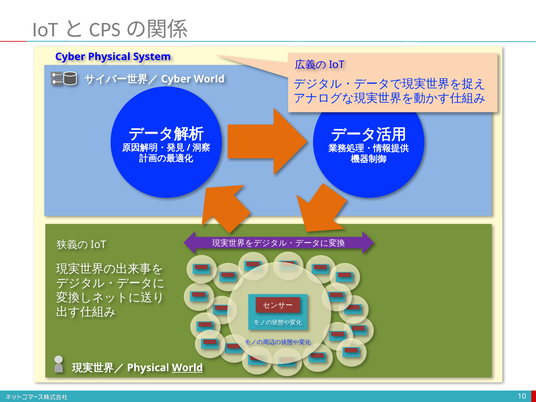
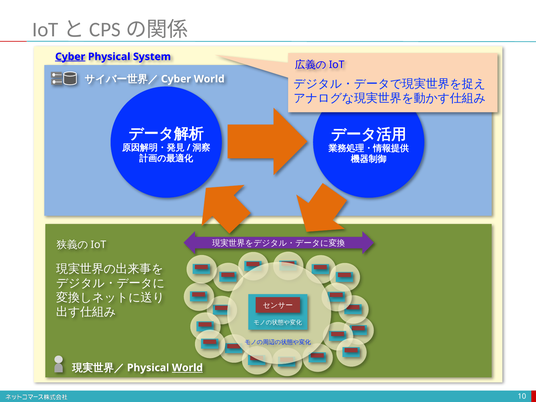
Cyber underline: none -> present (70, 57)
